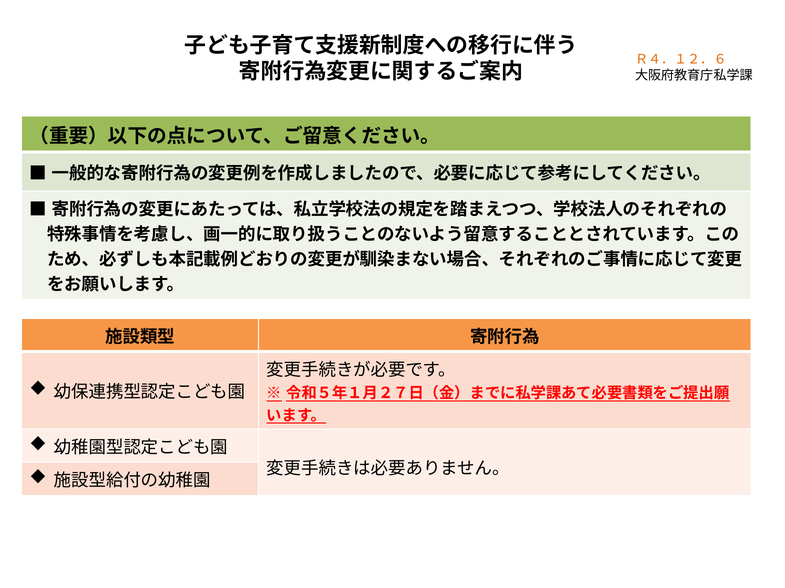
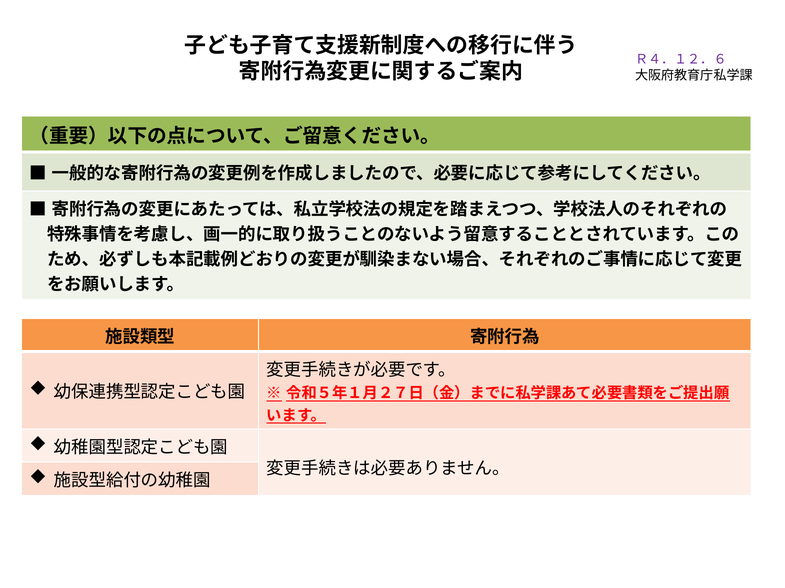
Ｒ４．１２．６ colour: orange -> purple (681, 60)
